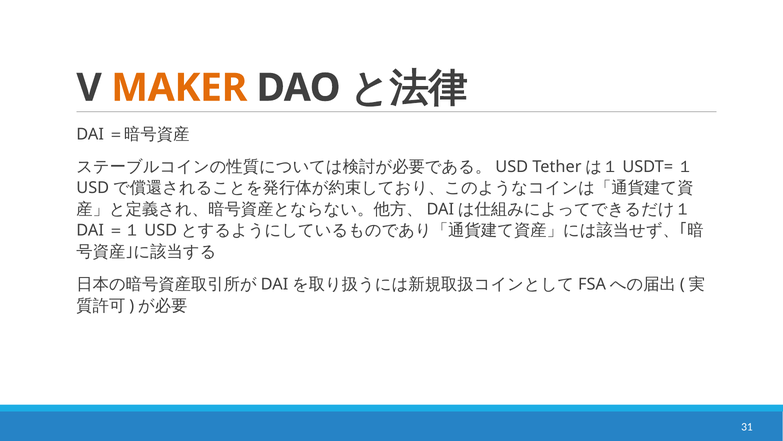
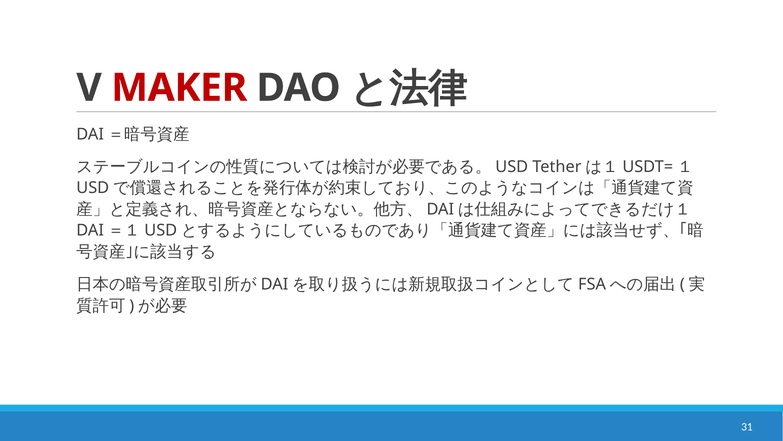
MAKER colour: orange -> red (179, 88)
